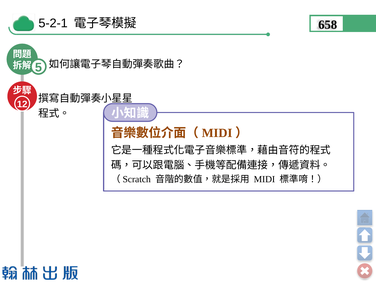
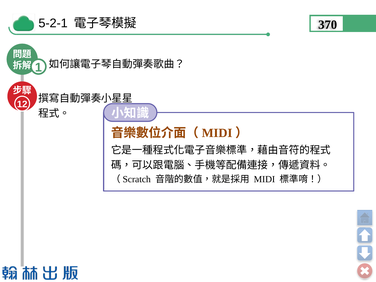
658: 658 -> 370 (328, 25)
5: 5 -> 1 (38, 67)
